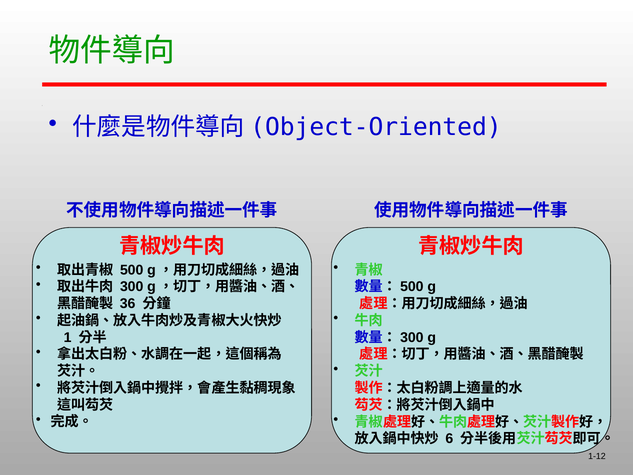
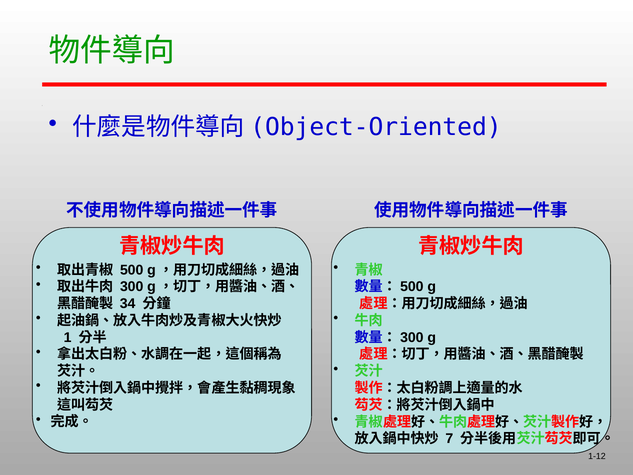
36: 36 -> 34 (128, 304)
6: 6 -> 7 (449, 439)
